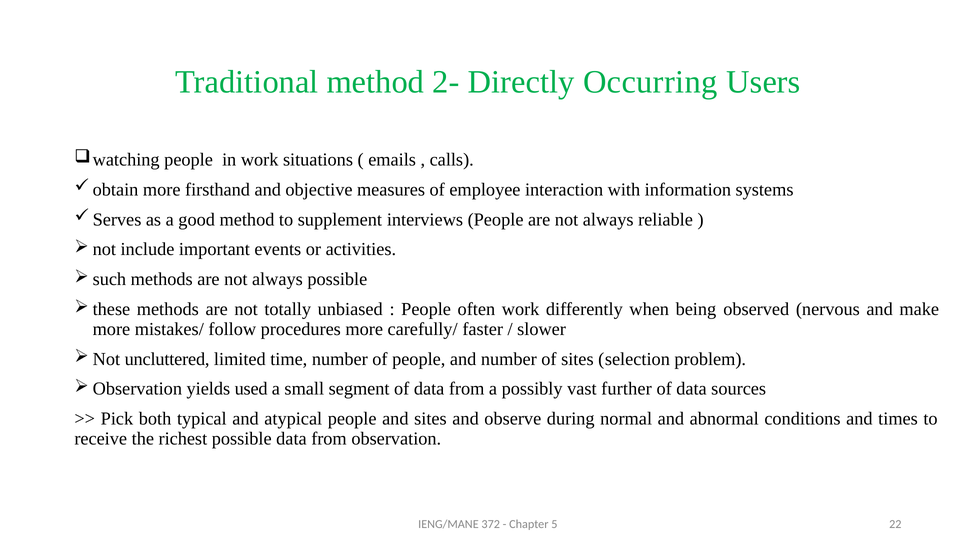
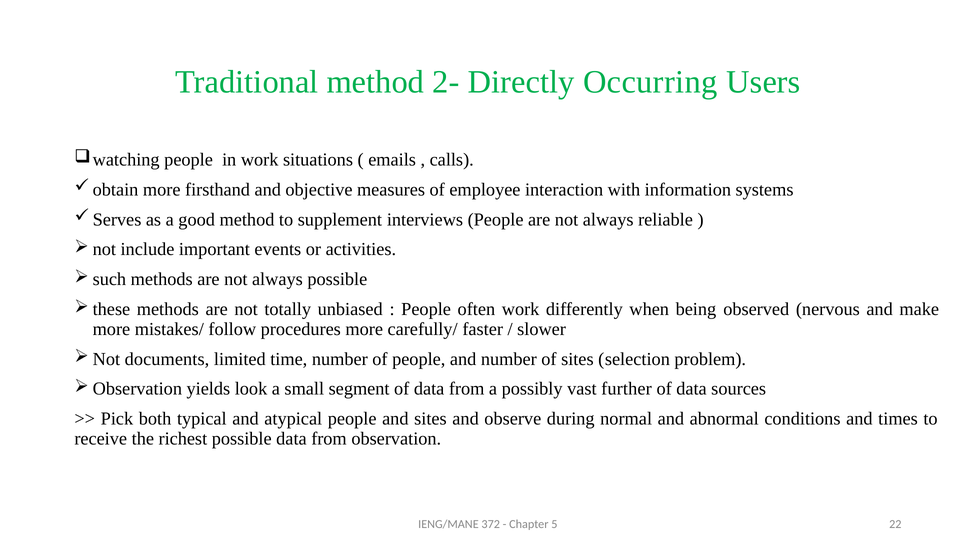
uncluttered: uncluttered -> documents (167, 359)
used: used -> look (251, 389)
